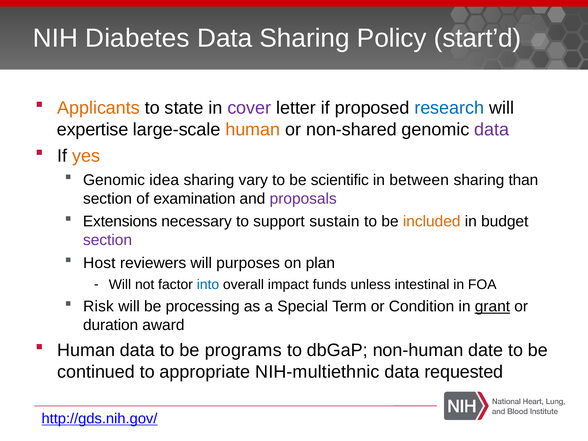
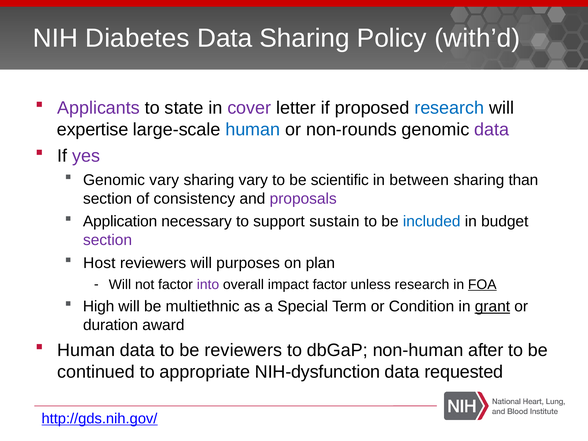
start’d: start’d -> with’d (477, 38)
Applicants colour: orange -> purple (99, 108)
human colour: orange -> blue (253, 129)
non-shared: non-shared -> non-rounds (351, 129)
yes colour: orange -> purple (86, 156)
Genomic idea: idea -> vary (164, 180)
examination: examination -> consistency (194, 199)
Extensions: Extensions -> Application (120, 222)
included colour: orange -> blue (432, 222)
into colour: blue -> purple (208, 284)
impact funds: funds -> factor (330, 284)
unless intestinal: intestinal -> research (422, 284)
FOA underline: none -> present (482, 284)
Risk: Risk -> High (99, 306)
processing: processing -> multiethnic (203, 306)
be programs: programs -> reviewers (243, 350)
date: date -> after (486, 350)
NIH-multiethnic: NIH-multiethnic -> NIH-dysfunction (318, 372)
